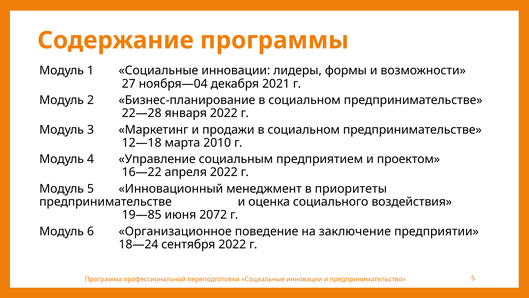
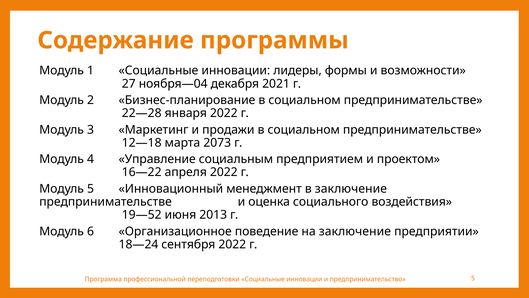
2010: 2010 -> 2073 (217, 143)
в приоритеты: приоритеты -> заключение (351, 188)
19―85: 19―85 -> 19―52 (142, 215)
2072: 2072 -> 2013 (213, 215)
